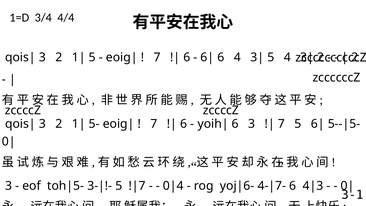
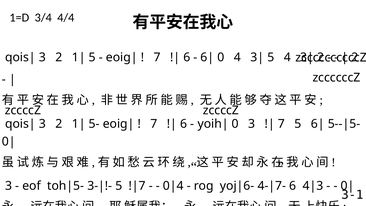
6: 6 -> 0 (221, 57)
6: 6 -> 0 (235, 124)
